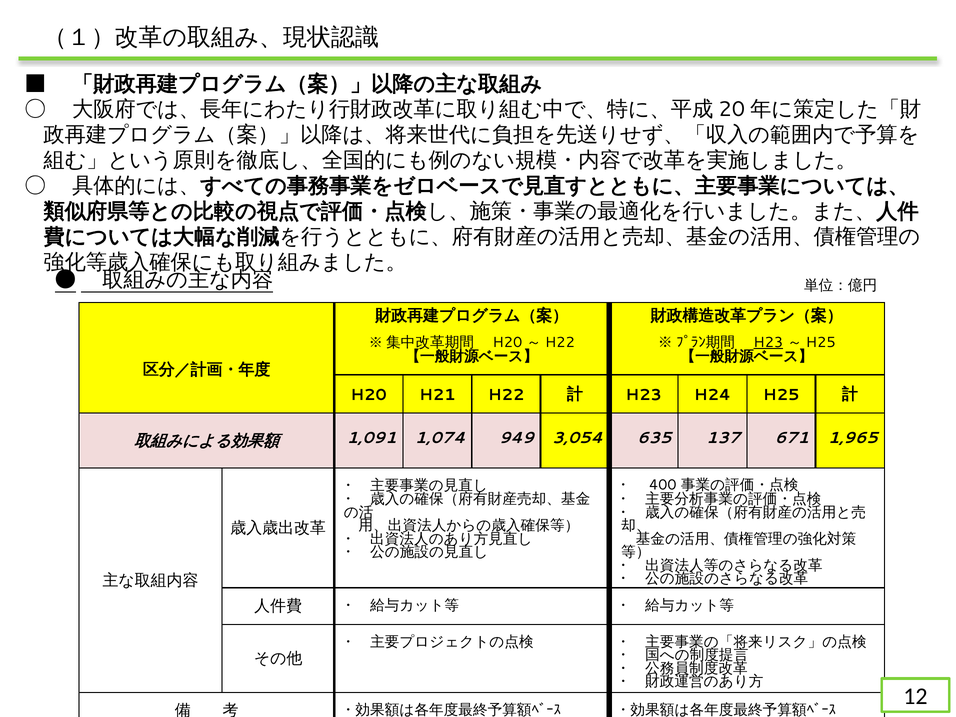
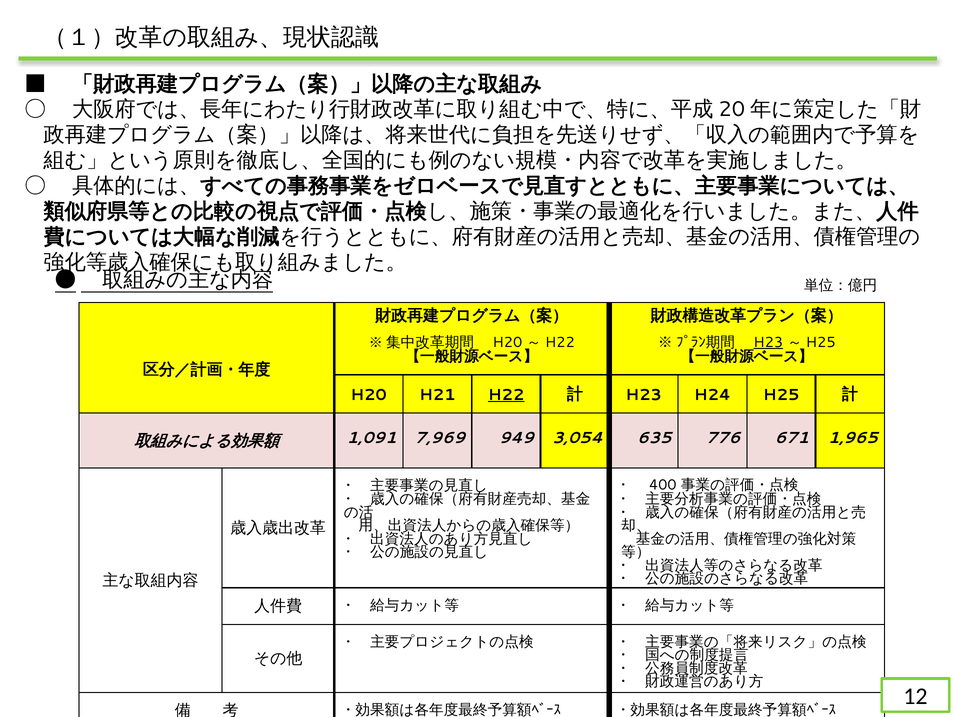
H22 underline: none -> present (506, 395)
1,074: 1,074 -> 7,969 (440, 438)
137: 137 -> 776 (723, 438)
